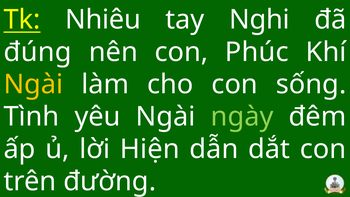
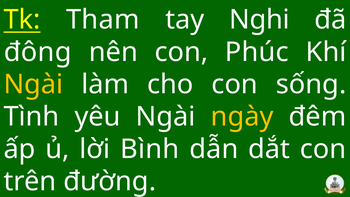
Nhiêu: Nhiêu -> Tham (103, 20)
đúng: đúng -> đông (38, 52)
ngày colour: light green -> yellow (242, 117)
Hiện: Hiện -> Bình (150, 149)
